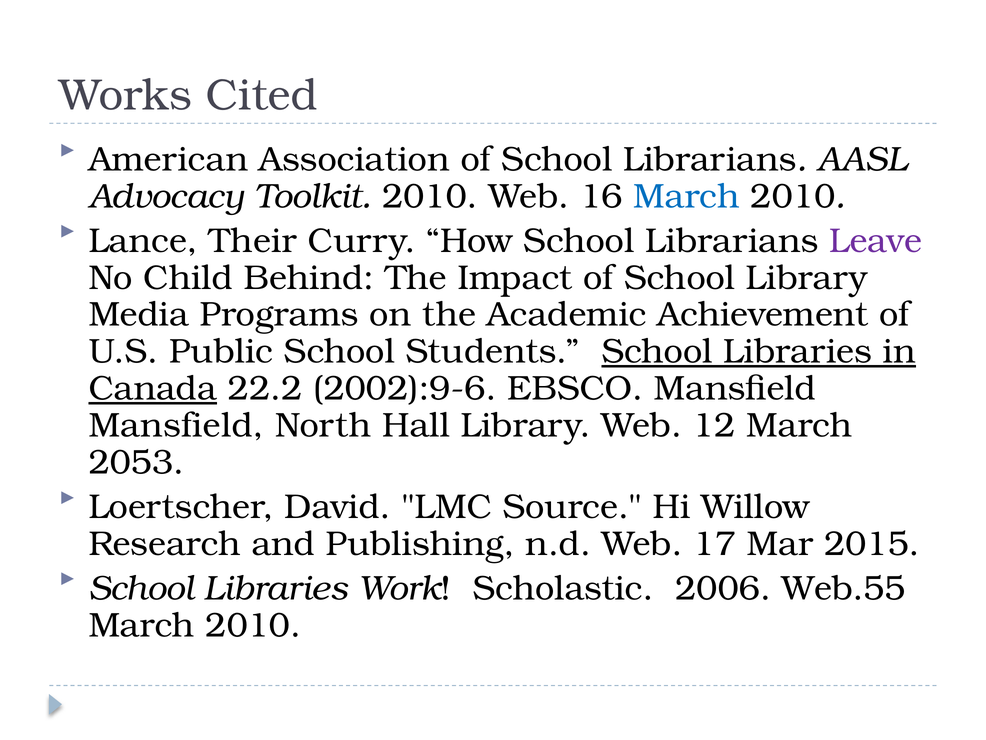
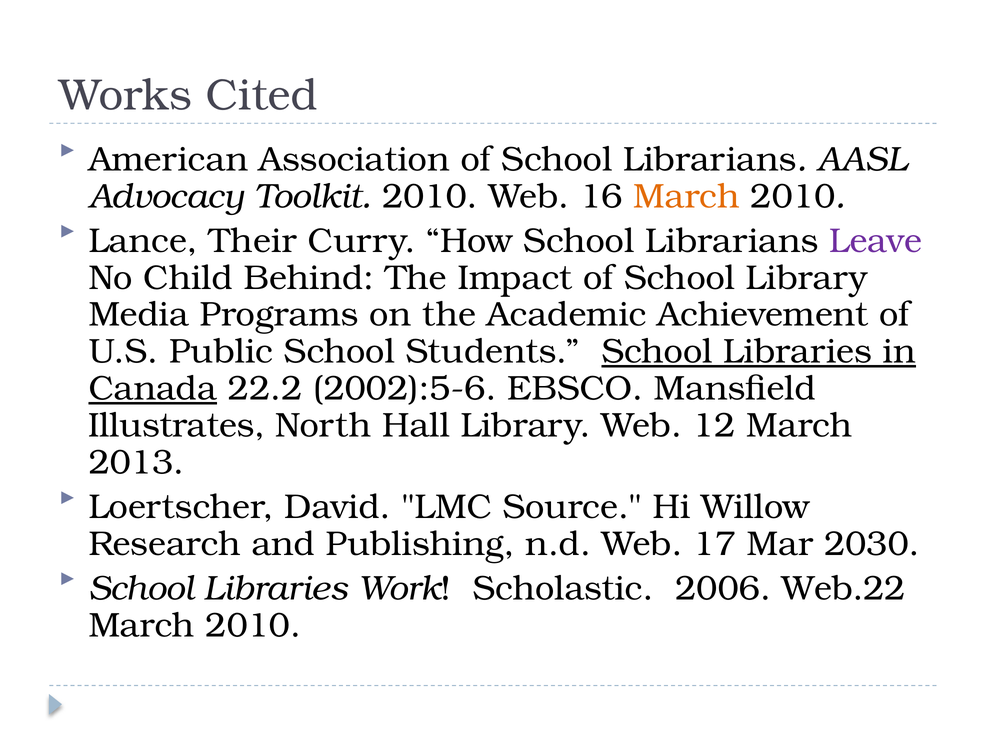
March colour: blue -> orange (687, 196)
2002):9-6: 2002):9-6 -> 2002):5-6 (405, 388)
Mansfield: Mansfield -> Illustrates (177, 425)
2053: 2053 -> 2013 (136, 462)
2015: 2015 -> 2030 (872, 544)
Web.55: Web.55 -> Web.22 (844, 588)
